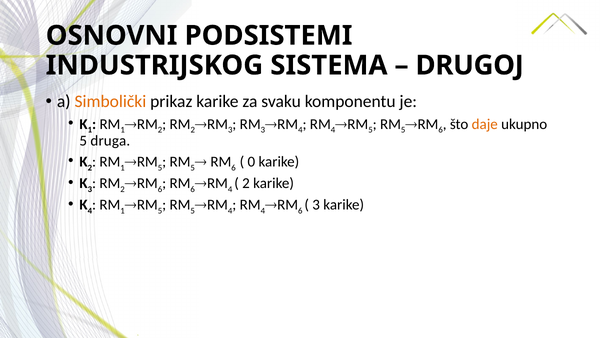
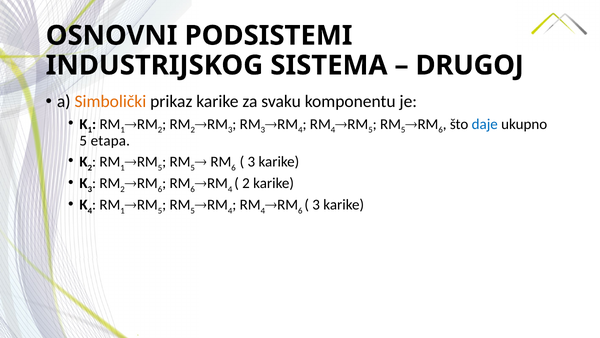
daje colour: orange -> blue (485, 124)
druga: druga -> etapa (110, 141)
0: 0 -> 3 (251, 162)
